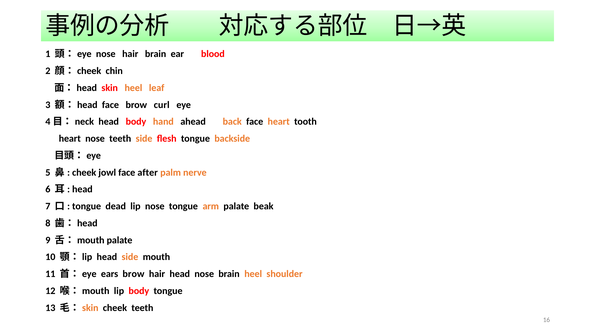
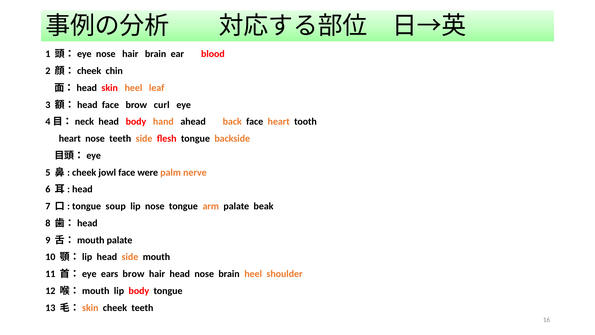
after: after -> were (148, 172)
dead: dead -> soup (116, 206)
